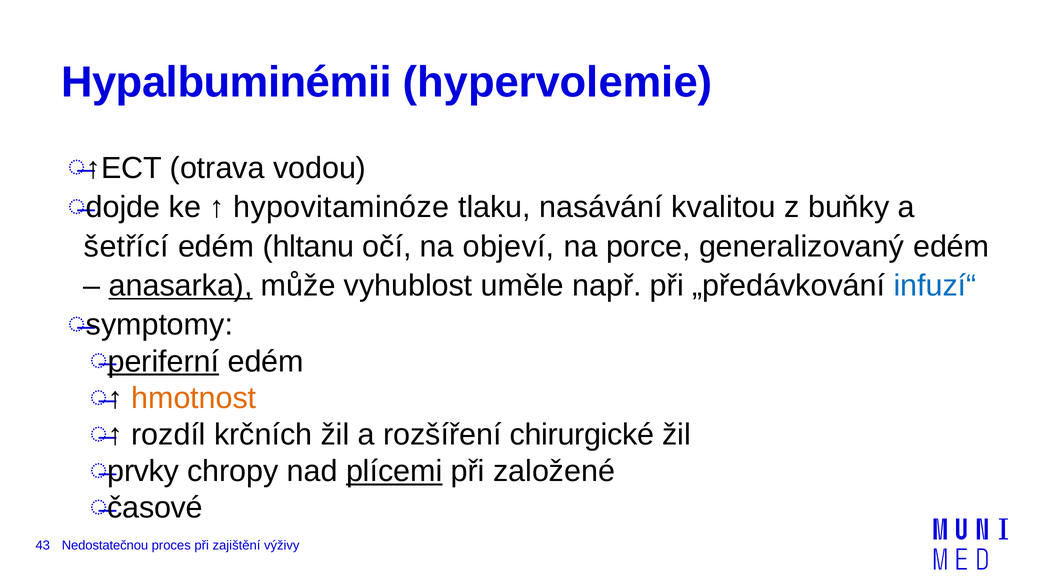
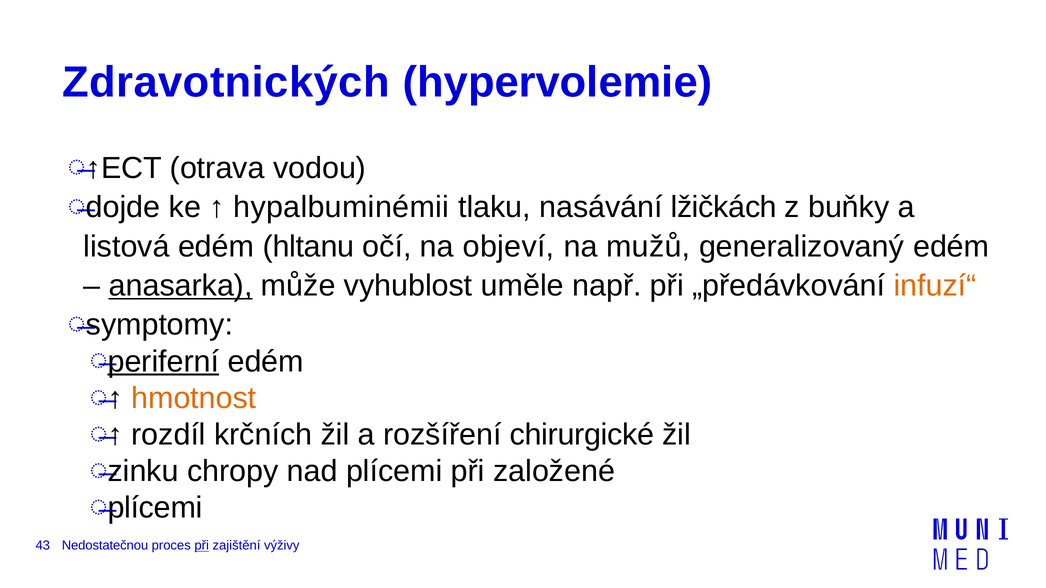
Hypalbuminémii: Hypalbuminémii -> Zdravotnických (226, 82)
hypovitaminóze: hypovitaminóze -> hypalbuminémii (341, 207)
kvalitou: kvalitou -> lžičkách (724, 207)
šetřící: šetřící -> listová (127, 247)
porce: porce -> mužů (648, 247)
infuzí“ colour: blue -> orange (935, 286)
prvky: prvky -> zinku (143, 472)
plícemi underline: present -> none (394, 472)
časové: časové -> plícemi (155, 508)
při underline: none -> present (202, 546)
